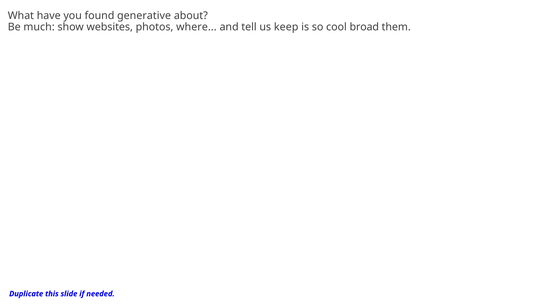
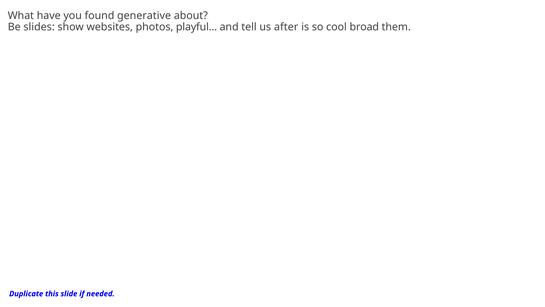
much: much -> slides (39, 27)
where: where -> playful (197, 27)
keep: keep -> after (286, 27)
